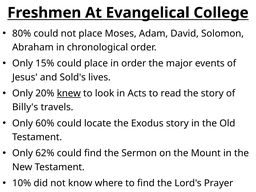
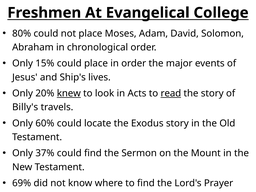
Sold's: Sold's -> Ship's (73, 77)
read underline: none -> present (171, 93)
62%: 62% -> 37% (45, 153)
10%: 10% -> 69% (22, 183)
